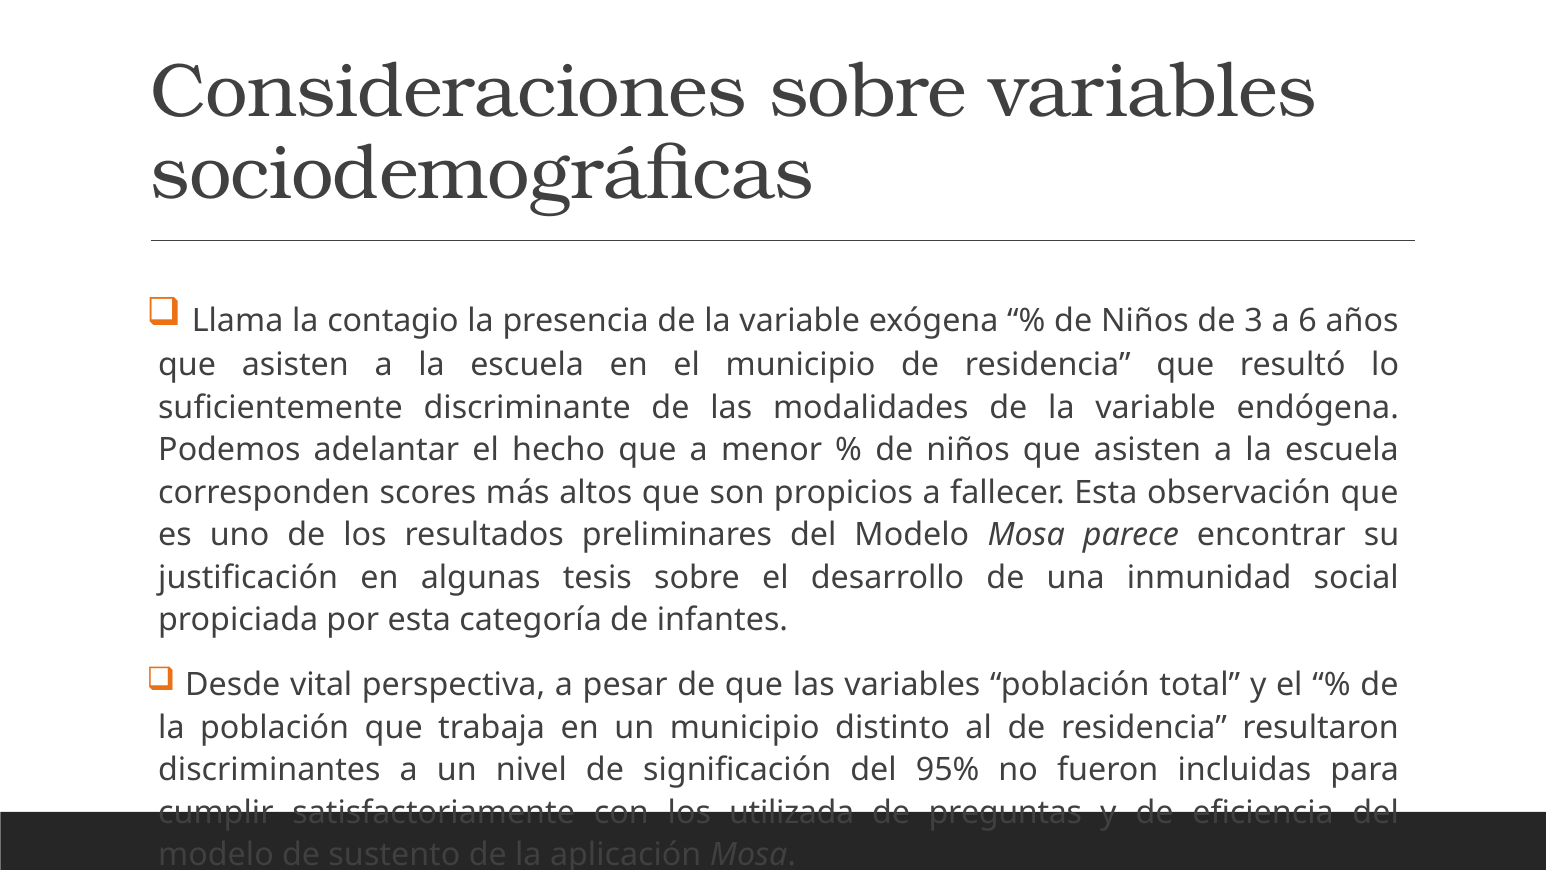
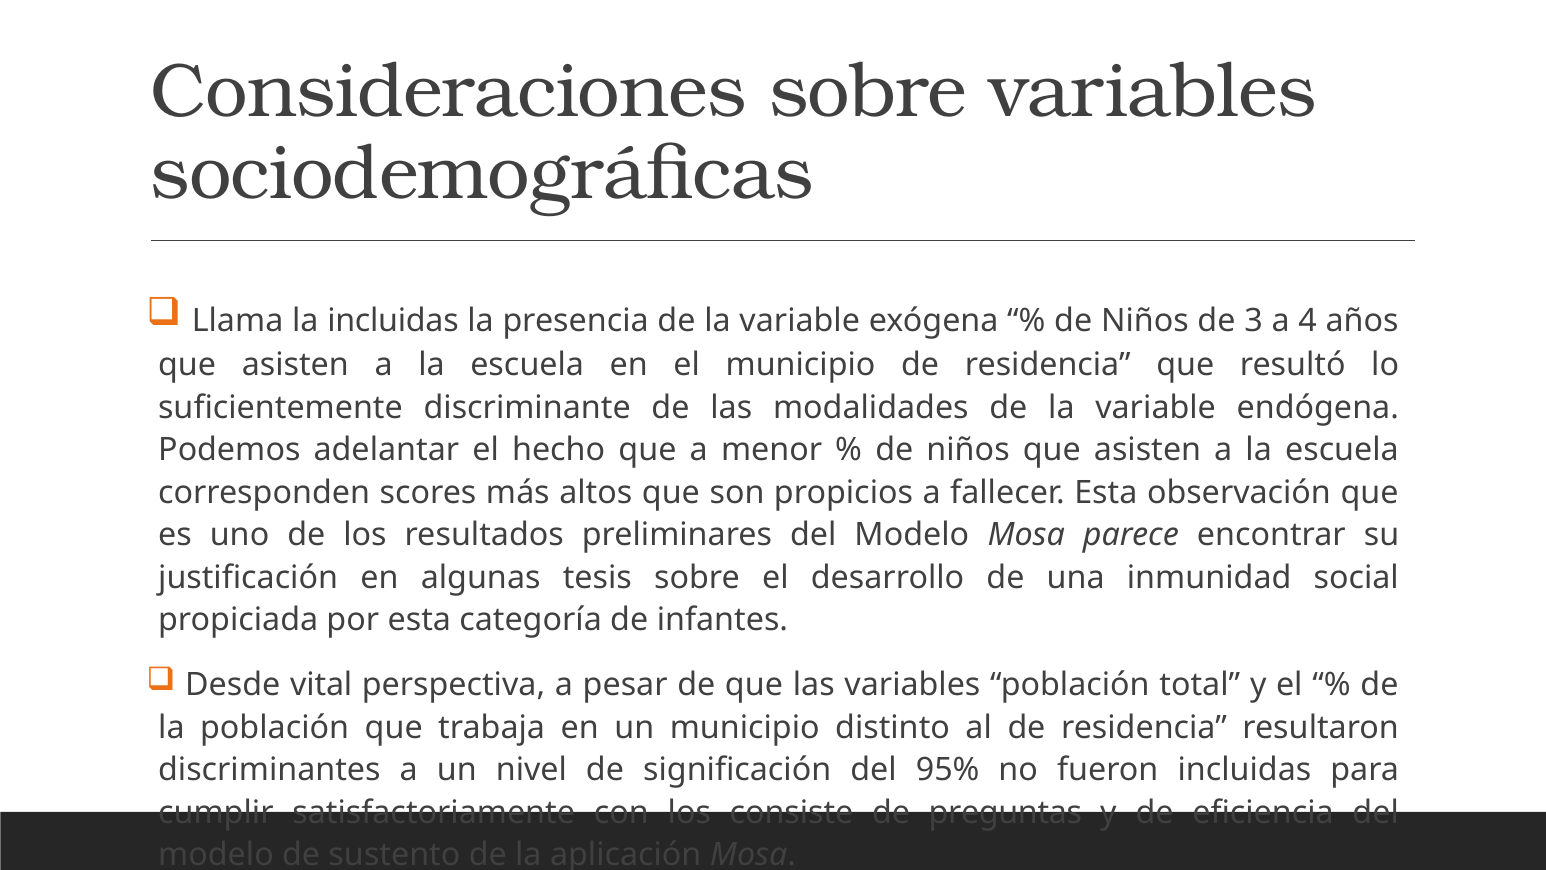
la contagio: contagio -> incluidas (393, 321)
6: 6 -> 4 (1308, 321)
utilizada: utilizada -> consiste (792, 812)
